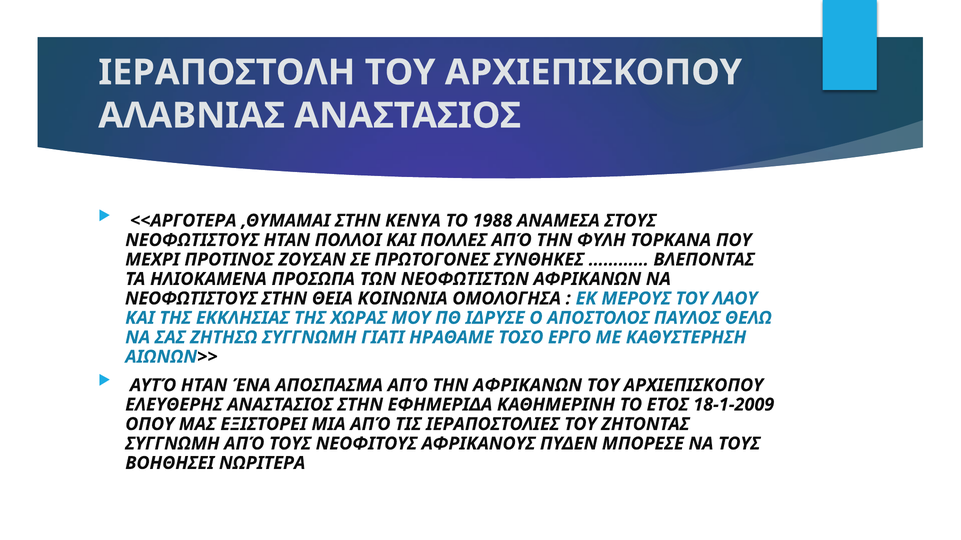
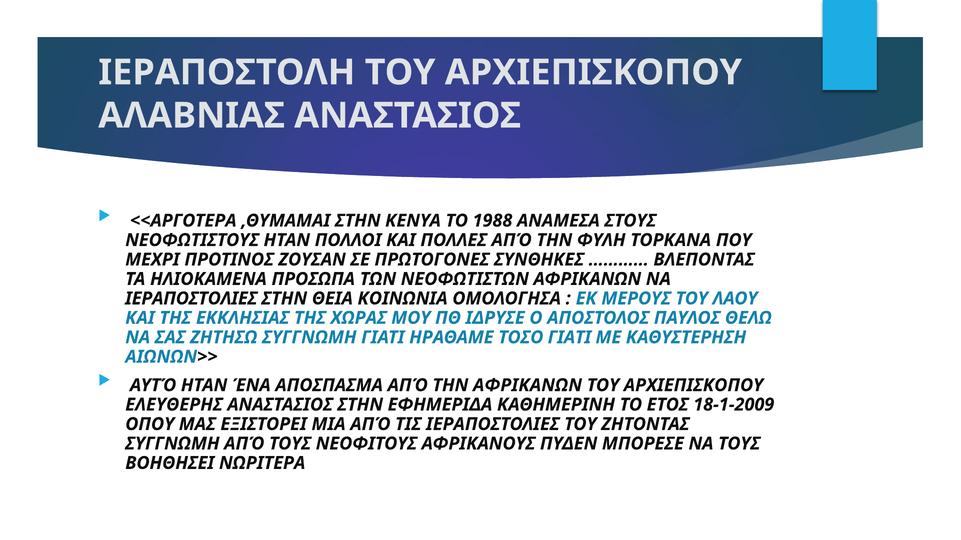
ΝΕΟΦΩΤΙΣΤΟΥΣ: ΝΕΟΦΩΤΙΣΤΟΥΣ -> ΙΕΡΑΠΟΣΤΟΛΙΕΣ (191, 299)
ΤΟΣΟ ΕΡΓΟ: ΕΡΓΟ -> ΓΙΑΤΙ (570, 338)
